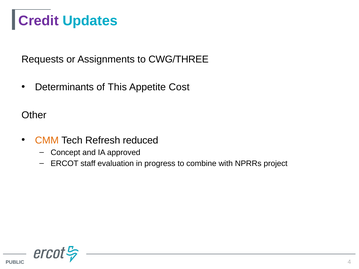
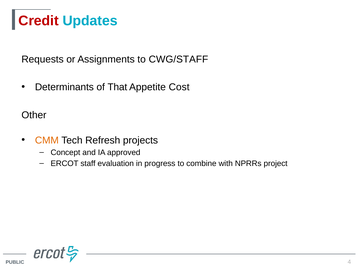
Credit colour: purple -> red (39, 21)
CWG/THREE: CWG/THREE -> CWG/STAFF (178, 59)
This: This -> That (117, 87)
reduced: reduced -> projects (140, 140)
